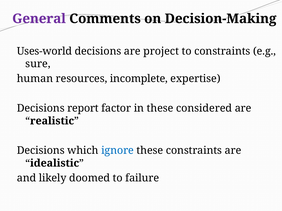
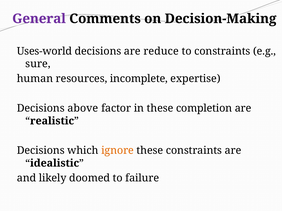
project: project -> reduce (161, 51)
report: report -> above (83, 108)
considered: considered -> completion (204, 108)
ignore colour: blue -> orange (118, 151)
